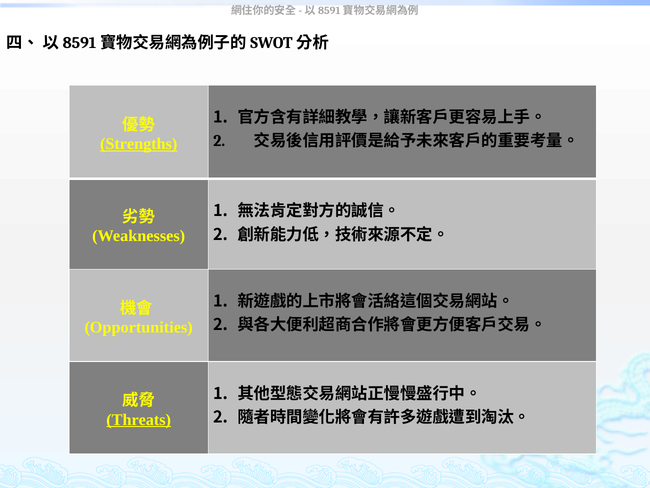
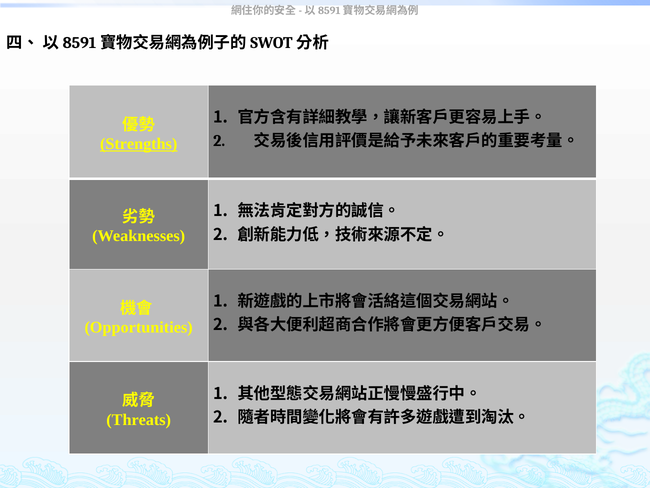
Threats underline: present -> none (139, 419)
